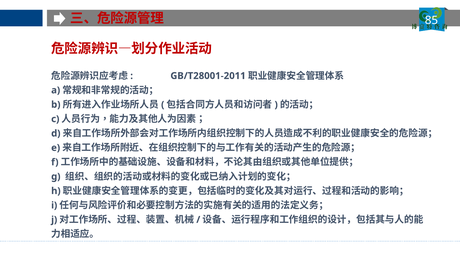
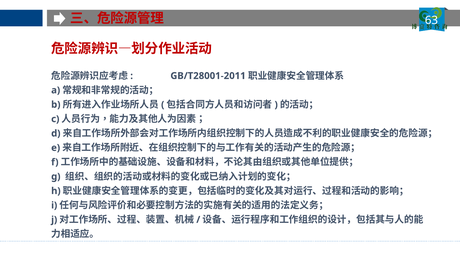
85: 85 -> 63 (431, 20)
